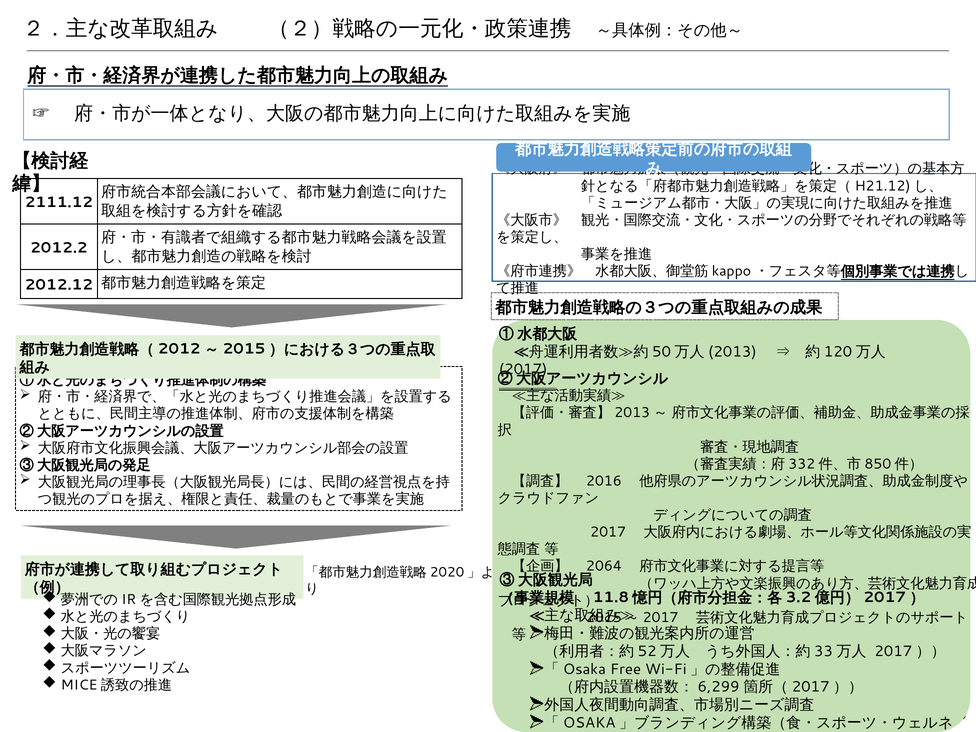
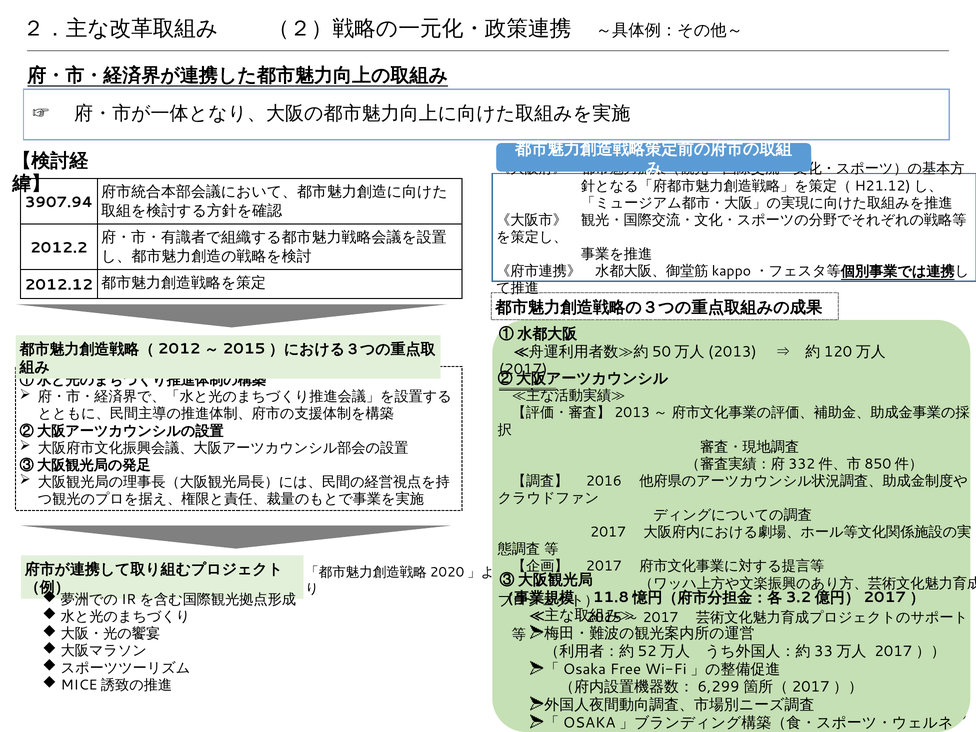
2111.12: 2111.12 -> 3907.94 (59, 202)
2064: 2064 -> 2017 (604, 566)
